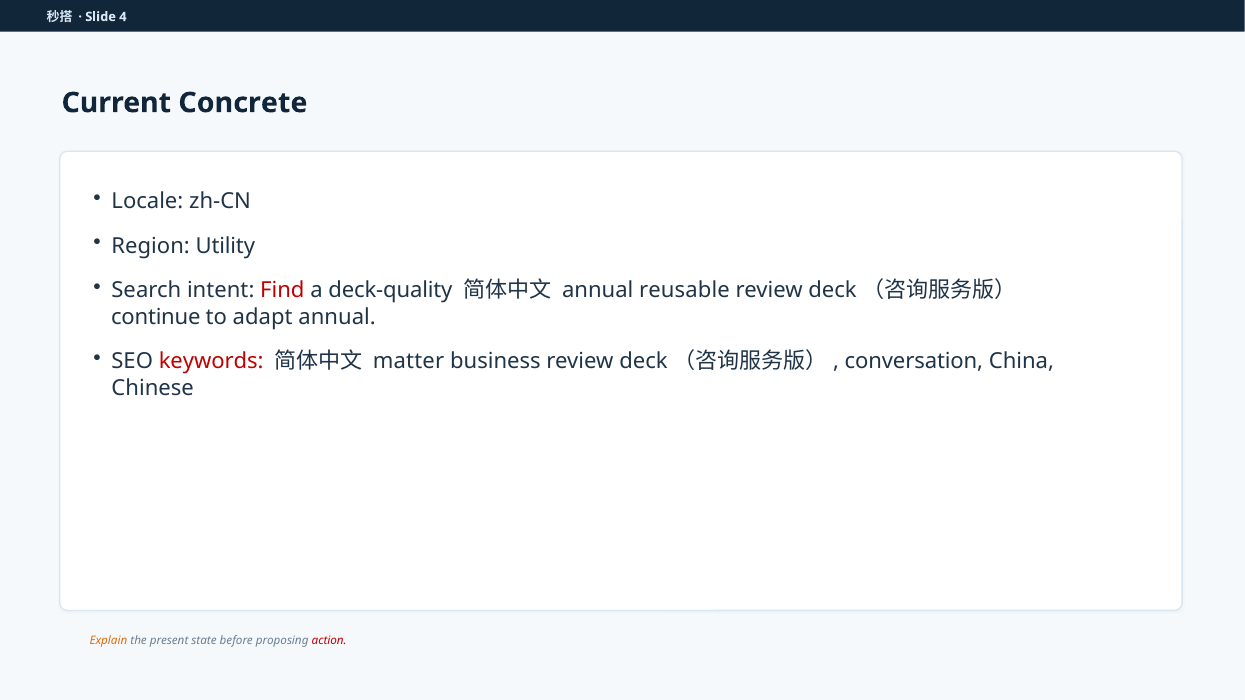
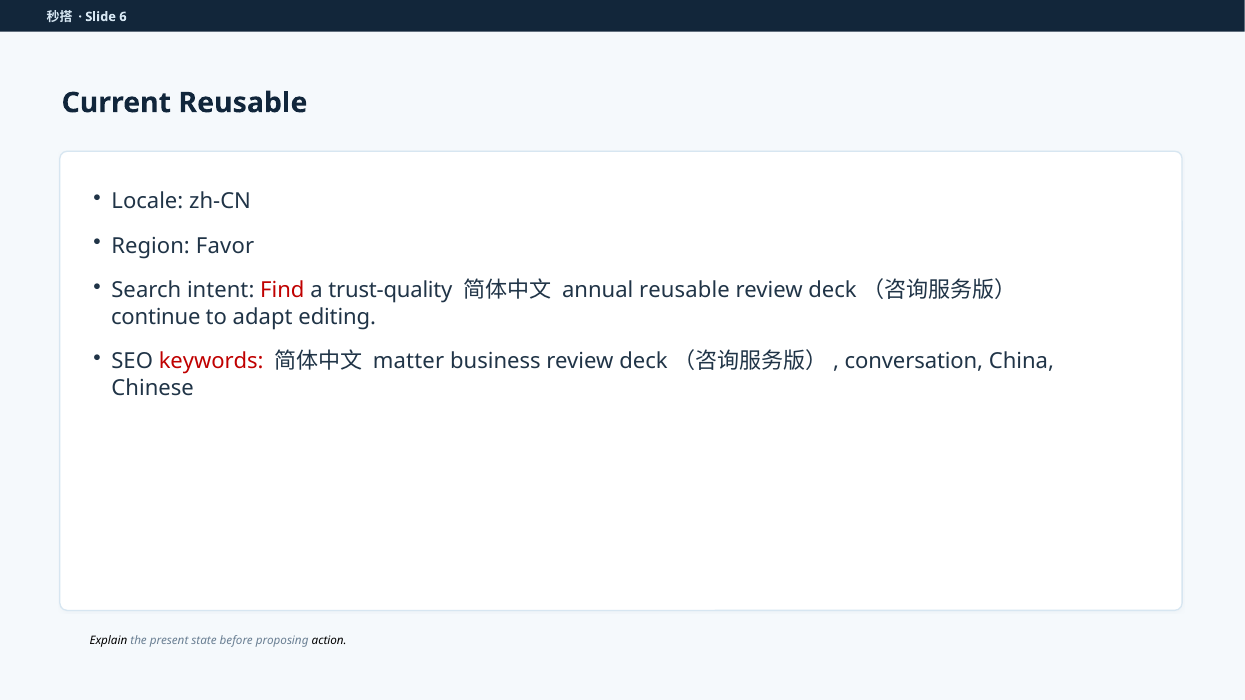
4: 4 -> 6 (123, 17)
Current Concrete: Concrete -> Reusable (243, 103)
Utility: Utility -> Favor (225, 246)
deck-quality: deck-quality -> trust-quality (390, 291)
adapt annual: annual -> editing (337, 317)
Explain colour: orange -> black (108, 641)
action colour: red -> black (329, 641)
